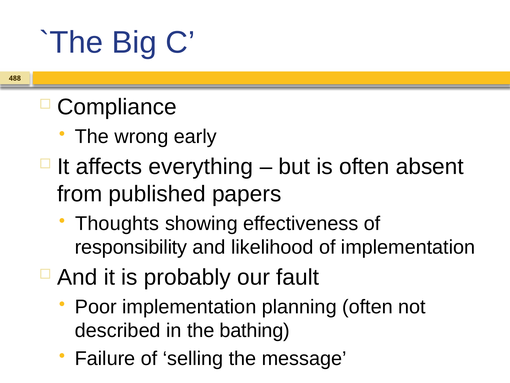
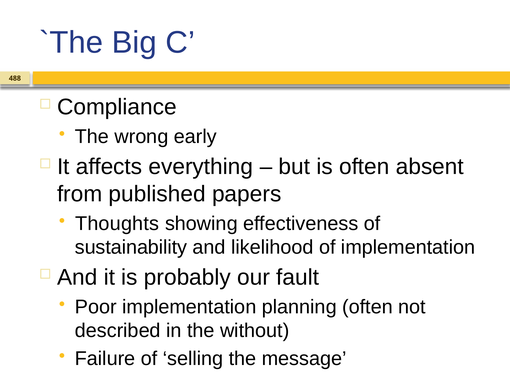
responsibility: responsibility -> sustainability (131, 247)
bathing: bathing -> without (255, 330)
